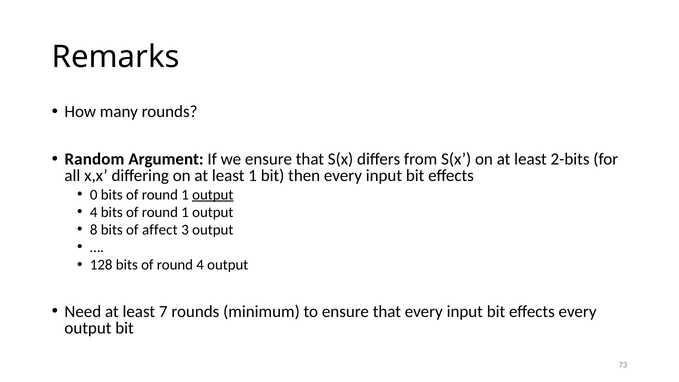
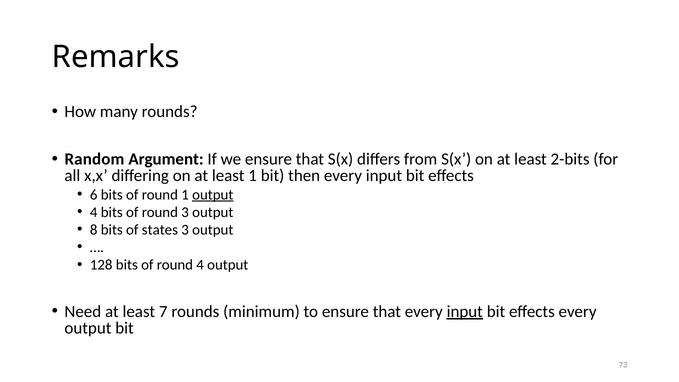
0: 0 -> 6 (94, 195)
1: 1 -> 3 (185, 212)
affect: affect -> states (160, 230)
input underline: none -> present (465, 311)
